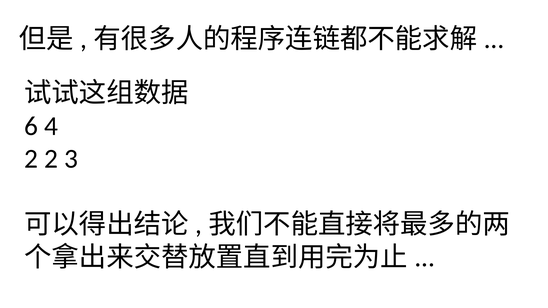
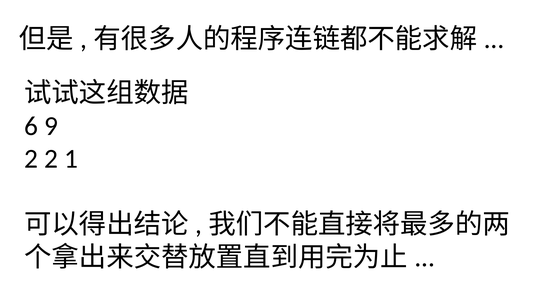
4: 4 -> 9 (51, 126)
3: 3 -> 1 (71, 159)
